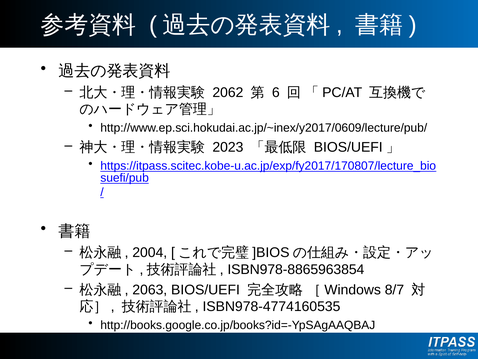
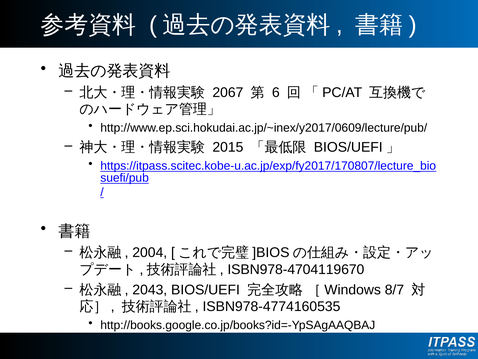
2062: 2062 -> 2067 (228, 92)
2023: 2023 -> 2015 (228, 147)
ISBN978-8865963854: ISBN978-8865963854 -> ISBN978-4704119670 (296, 269)
2063: 2063 -> 2043 (150, 289)
